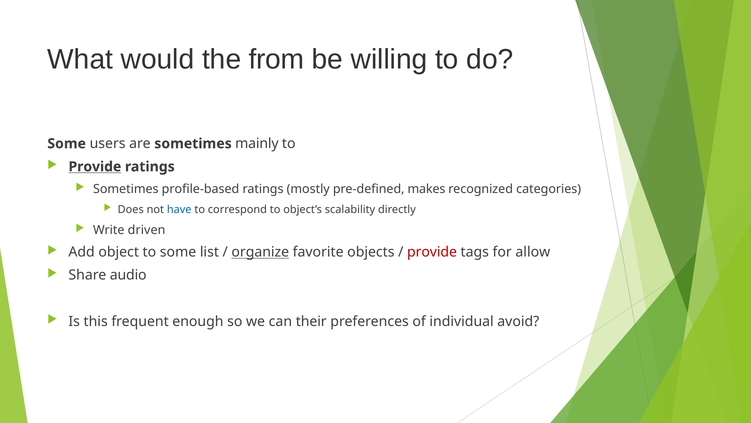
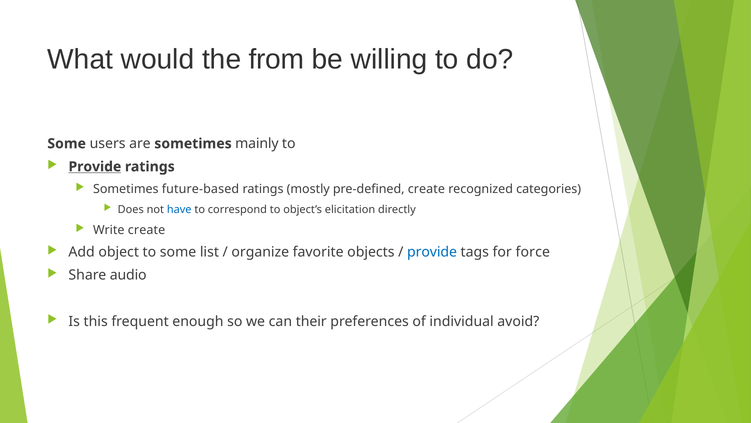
profile-based: profile-based -> future-based (200, 189)
pre-defined makes: makes -> create (426, 189)
scalability: scalability -> elicitation (350, 209)
Write driven: driven -> create (147, 230)
organize underline: present -> none (260, 252)
provide colour: red -> blue (432, 252)
allow: allow -> force (533, 252)
